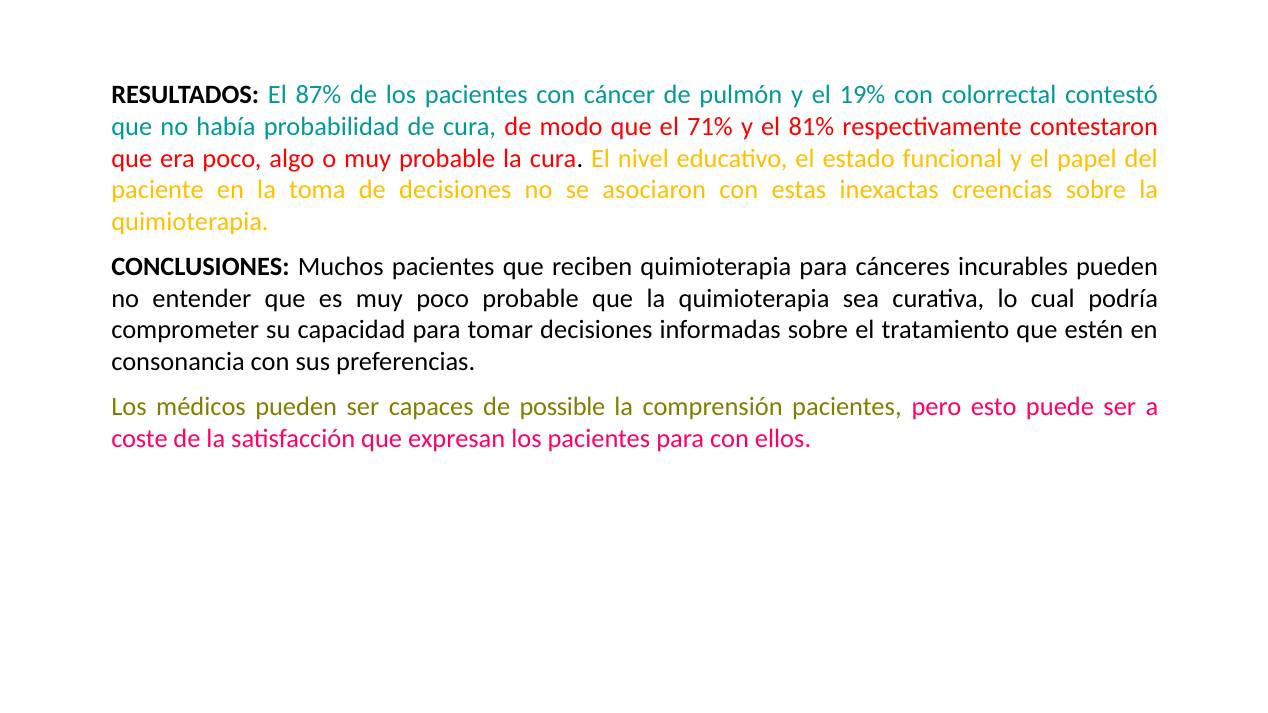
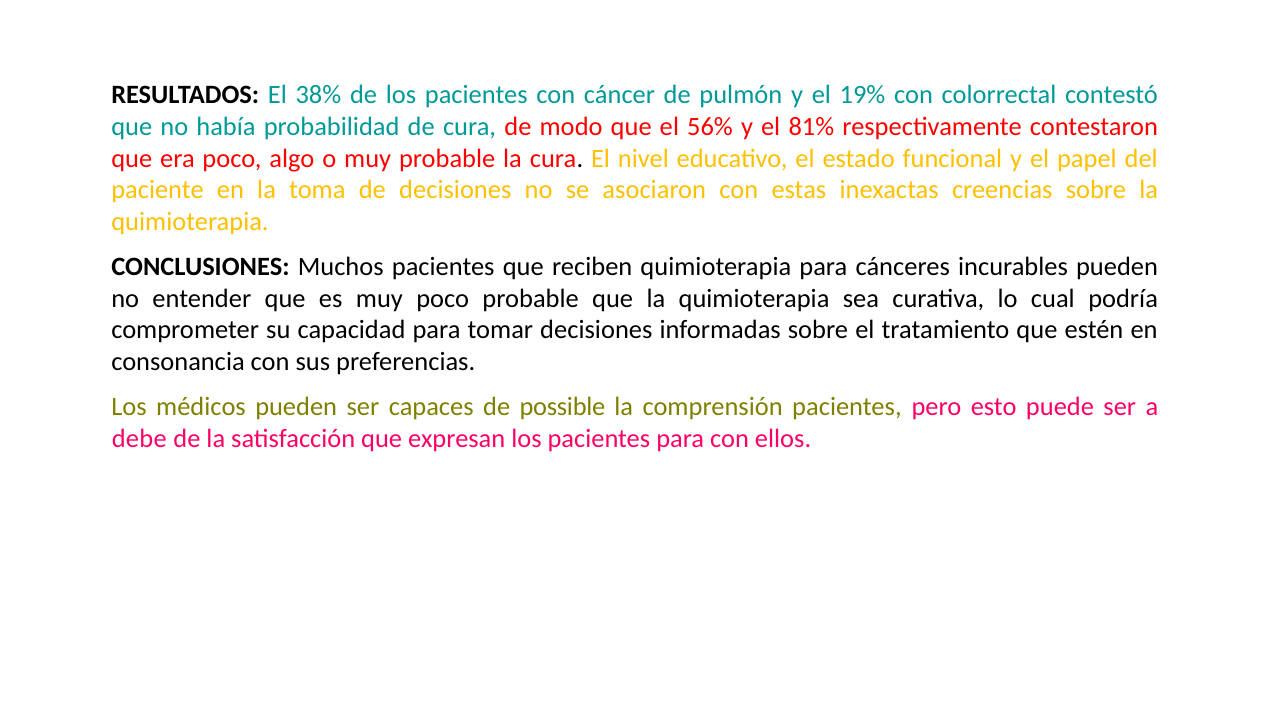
87%: 87% -> 38% (318, 95)
71%: 71% -> 56% (710, 127)
coste: coste -> debe (139, 439)
